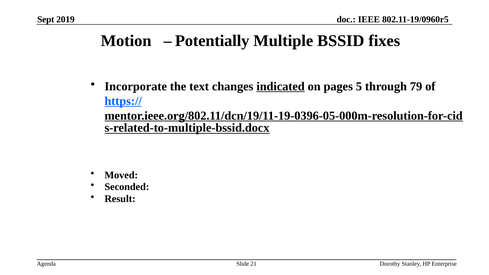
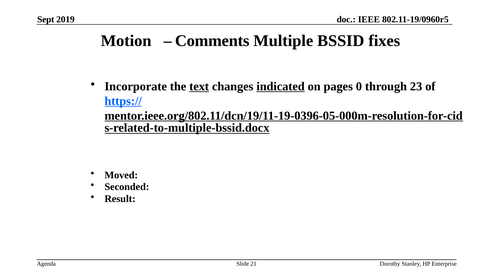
Potentially: Potentially -> Comments (212, 41)
text underline: none -> present (199, 86)
5: 5 -> 0 (359, 86)
79: 79 -> 23 (416, 86)
